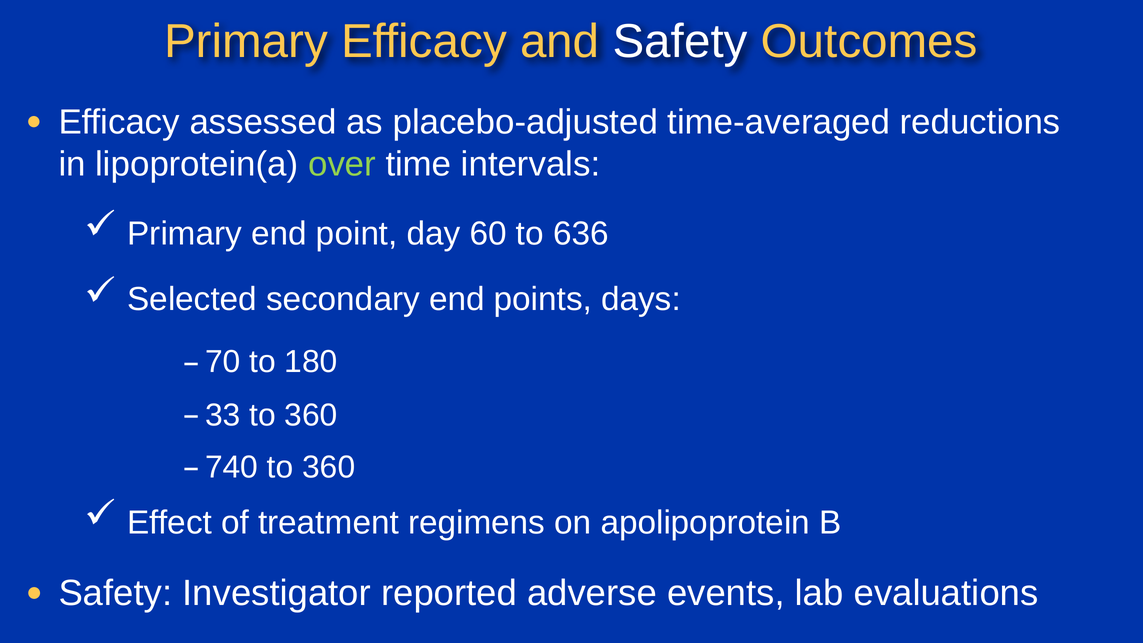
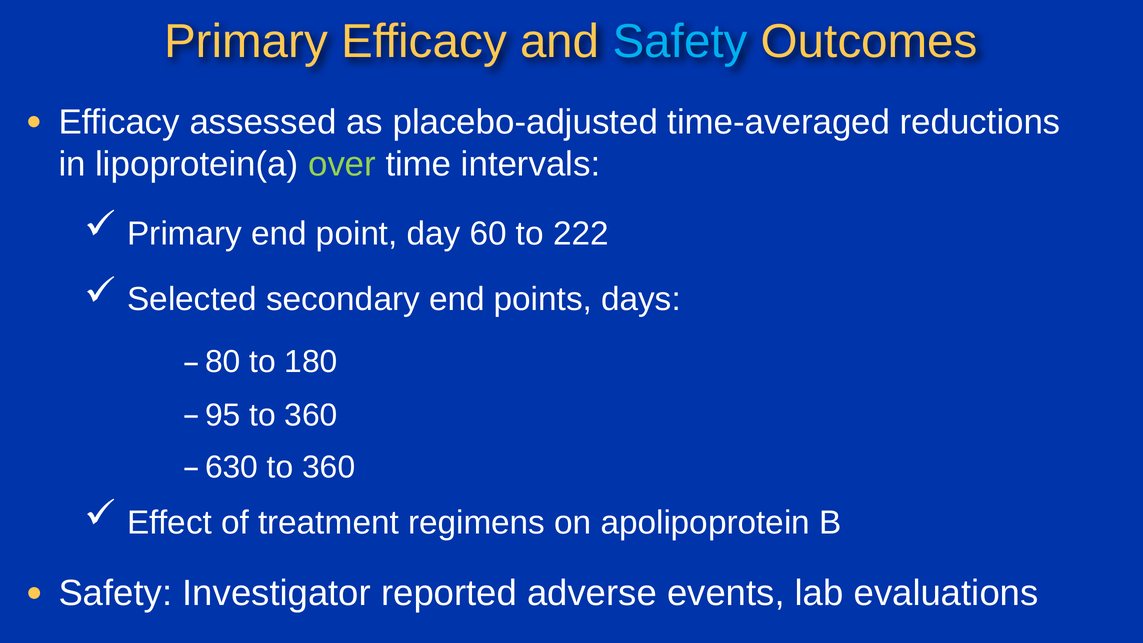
Safety colour: white -> light blue (680, 42)
636: 636 -> 222 (581, 234)
70: 70 -> 80 (223, 362)
33: 33 -> 95 (223, 415)
740: 740 -> 630 (232, 467)
